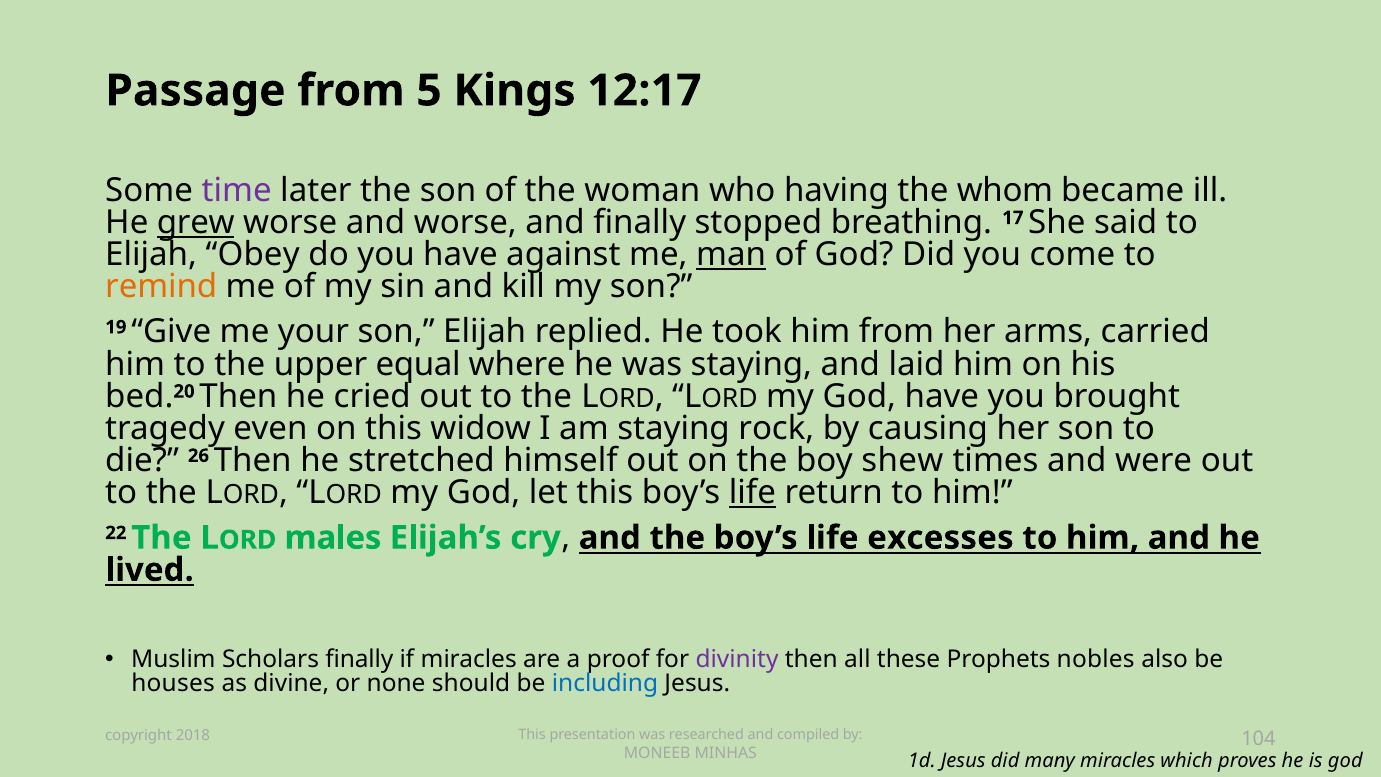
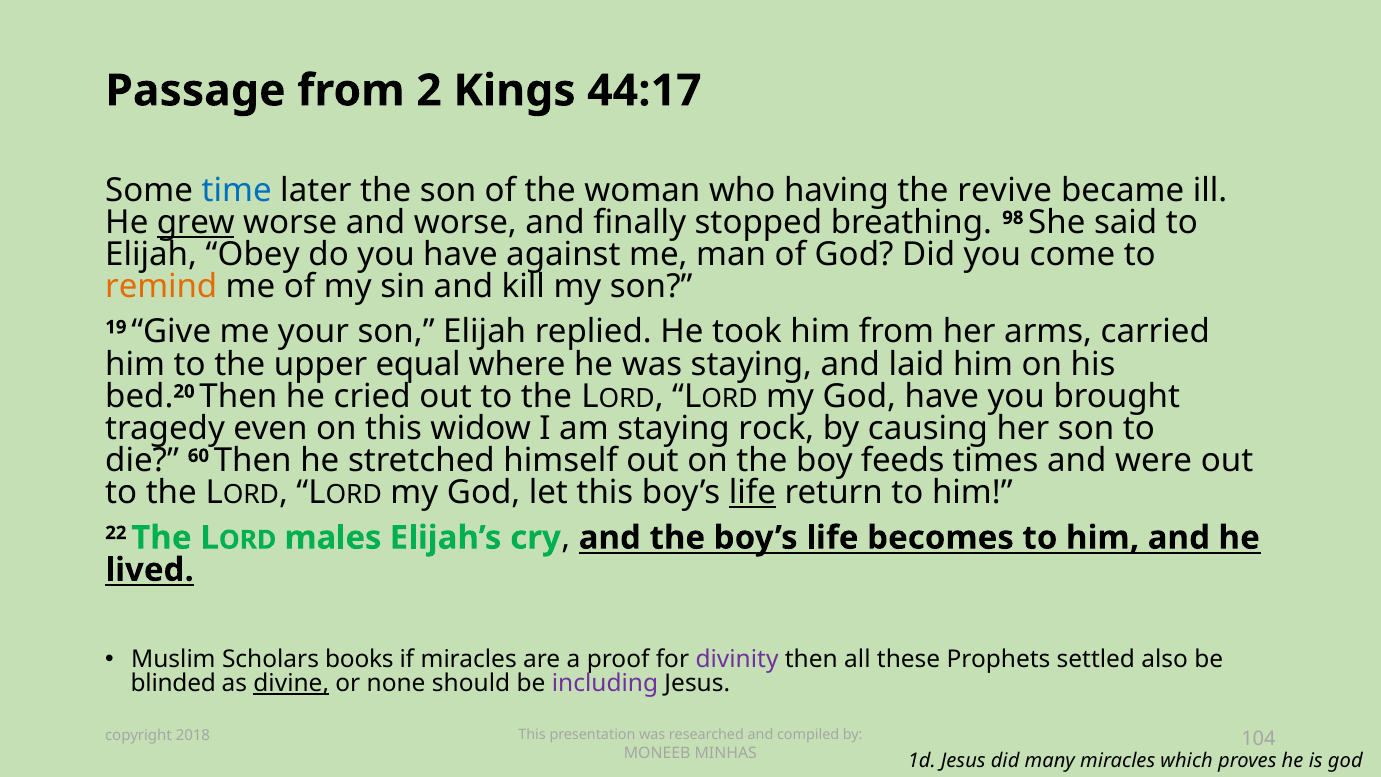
5: 5 -> 2 (429, 91)
12:17: 12:17 -> 44:17 (644, 91)
time colour: purple -> blue (237, 190)
whom: whom -> revive (1005, 190)
17: 17 -> 98 (1013, 218)
man underline: present -> none (731, 255)
26: 26 -> 60 (198, 456)
shew: shew -> feeds (903, 460)
excesses: excesses -> becomes (941, 538)
Scholars finally: finally -> books (359, 660)
nobles: nobles -> settled (1096, 660)
houses: houses -> blinded (173, 683)
divine underline: none -> present (291, 683)
including colour: blue -> purple (605, 683)
